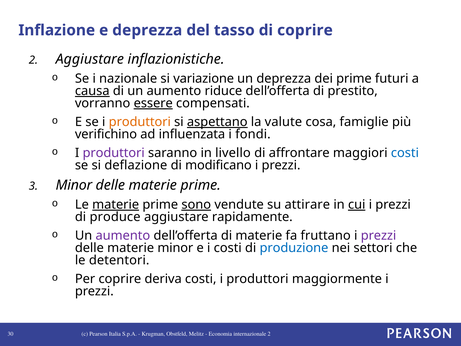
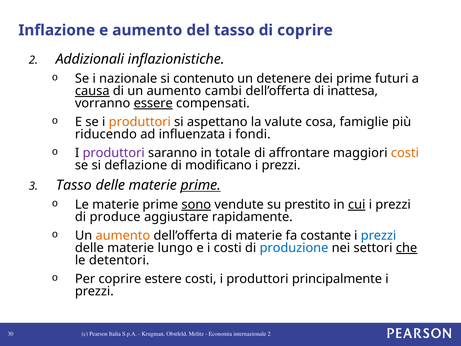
e deprezza: deprezza -> aumento (147, 30)
2 Aggiustare: Aggiustare -> Addizionali (90, 59)
variazione: variazione -> contenuto (204, 79)
un deprezza: deprezza -> detenere (284, 79)
riduce: riduce -> cambi (223, 91)
prestito: prestito -> inattesa (353, 91)
aspettano underline: present -> none (217, 122)
verifichino: verifichino -> riducendo (106, 134)
livello: livello -> totale (233, 153)
costi colour: blue -> orange (405, 153)
Minor: Minor -> Tasso (74, 185)
prime underline: none -> present (201, 185)
materie underline: present -> none (116, 205)
attirare: attirare -> prestito (307, 205)
aumento colour: purple -> orange (123, 236)
fruttano: fruttano -> costante (326, 236)
prezzi colour: purple -> blue (379, 236)
materie minor: minor -> lungo (175, 248)
che underline: none -> present (407, 248)
deriva: deriva -> estere (163, 279)
maggiormente: maggiormente -> principalmente (337, 279)
